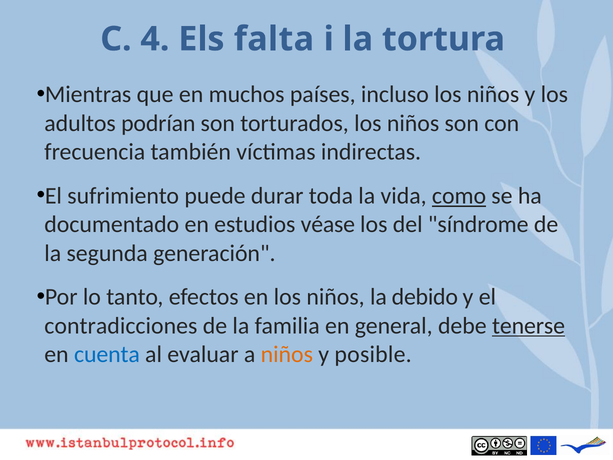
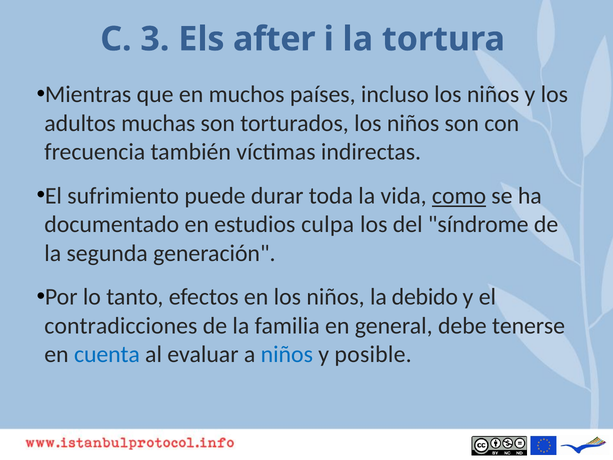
4: 4 -> 3 (155, 39)
falta: falta -> after (274, 39)
podrían: podrían -> muchas (158, 123)
véase: véase -> culpa (328, 224)
tenerse underline: present -> none (529, 326)
niños colour: orange -> blue (287, 354)
